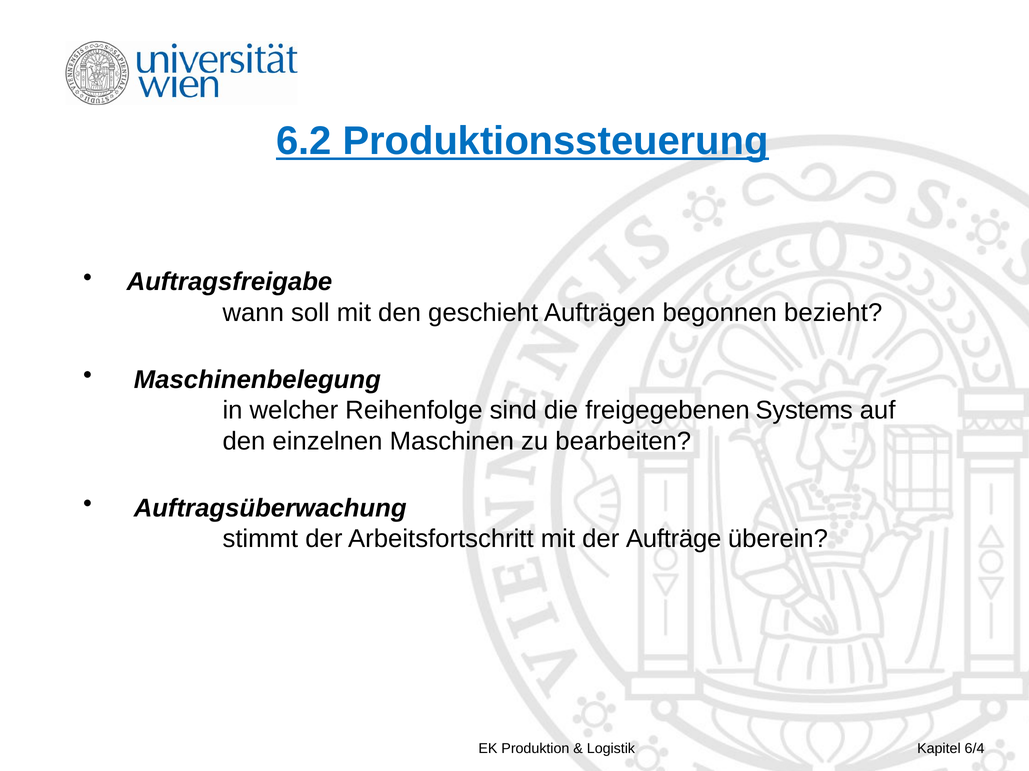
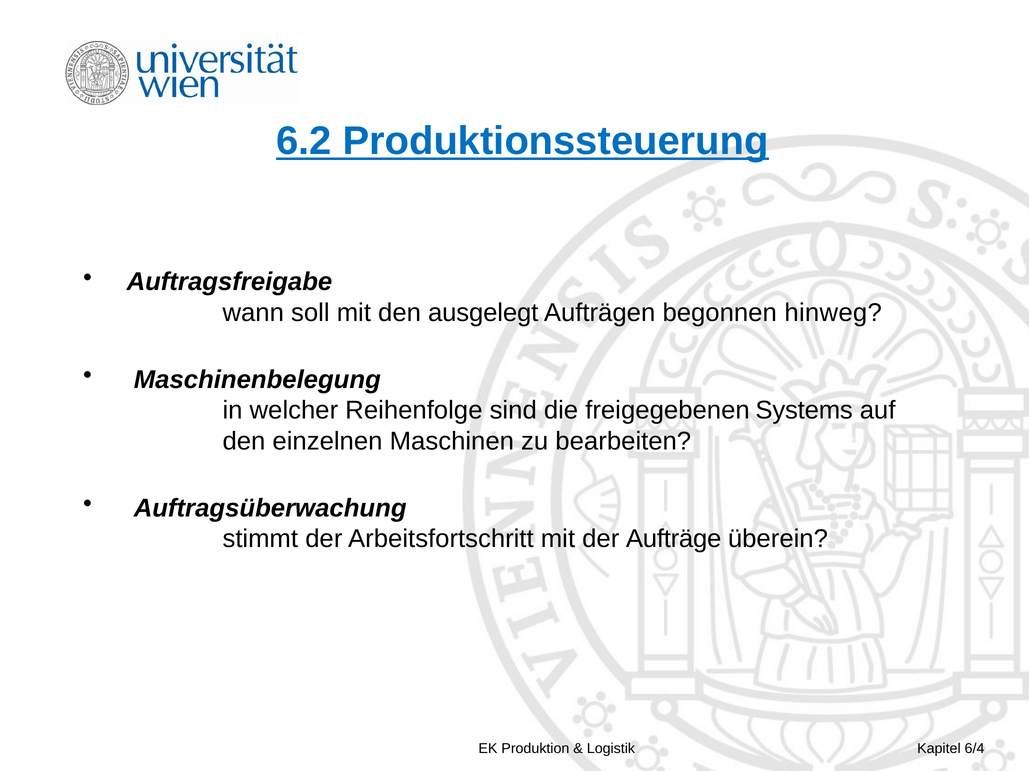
geschieht: geschieht -> ausgelegt (483, 313)
bezieht: bezieht -> hinweg (833, 313)
